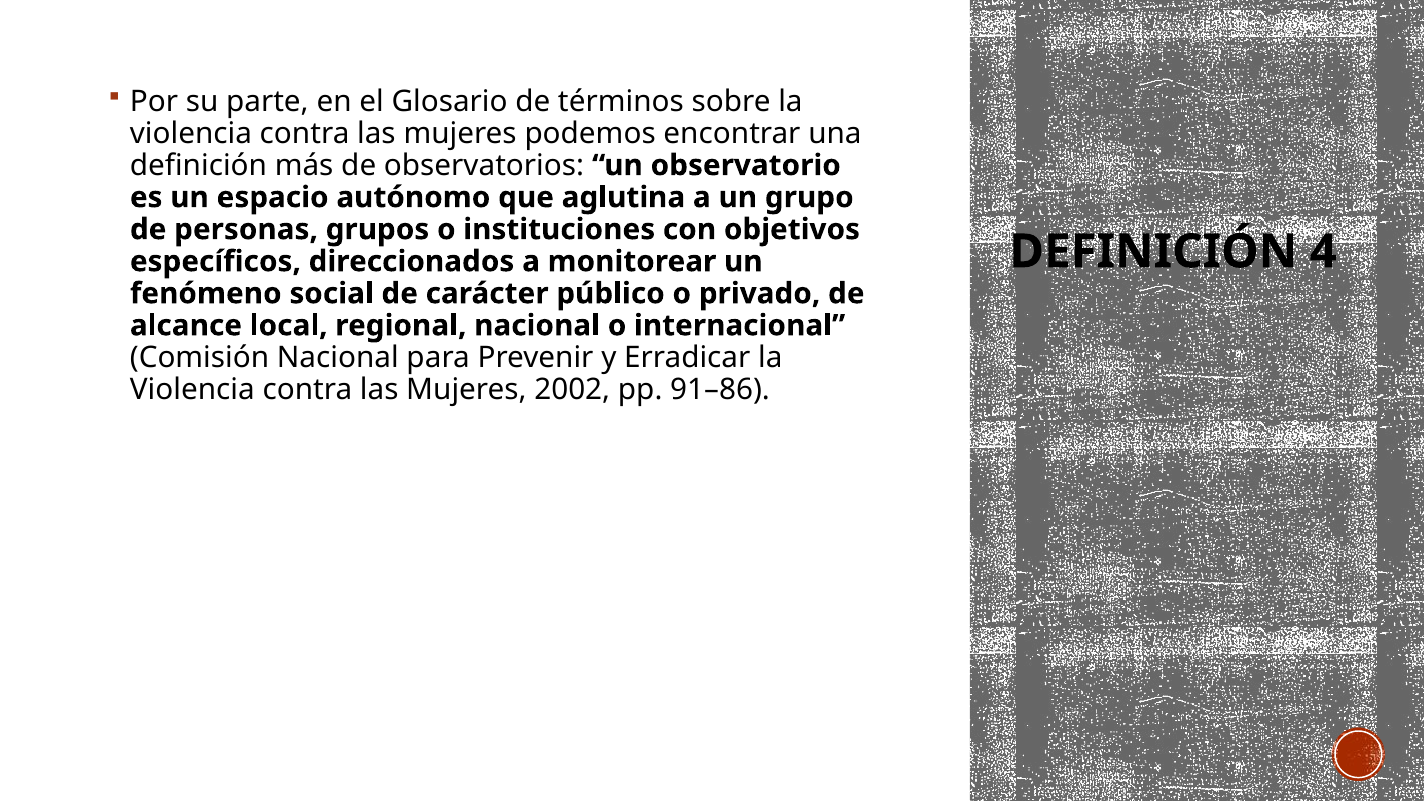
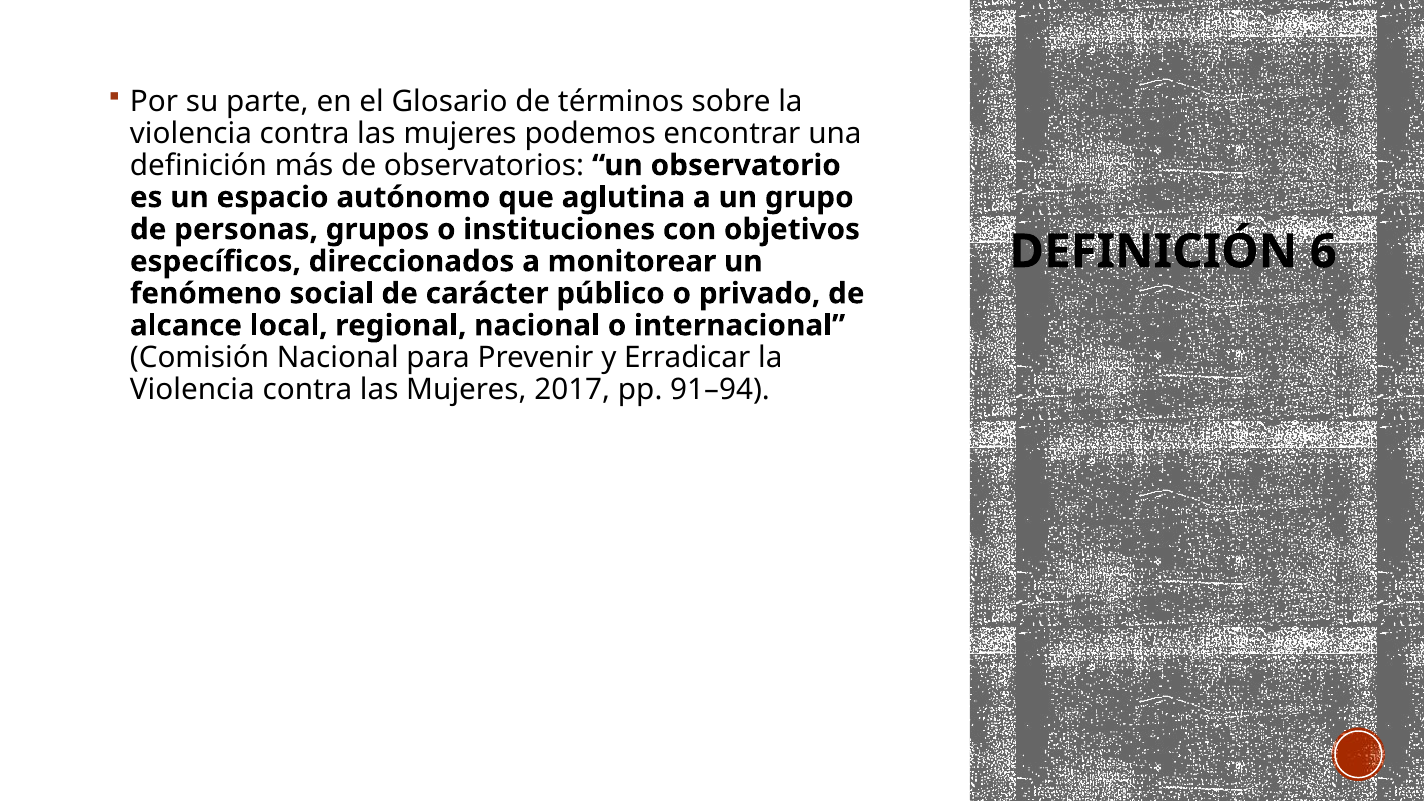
4: 4 -> 6 (1323, 252)
2002: 2002 -> 2017 (572, 390)
91–86: 91–86 -> 91–94 (720, 390)
